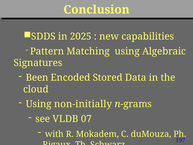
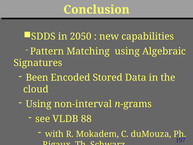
2025: 2025 -> 2050 (81, 36)
non-initially: non-initially -> non-interval (83, 104)
07: 07 -> 88 (86, 119)
